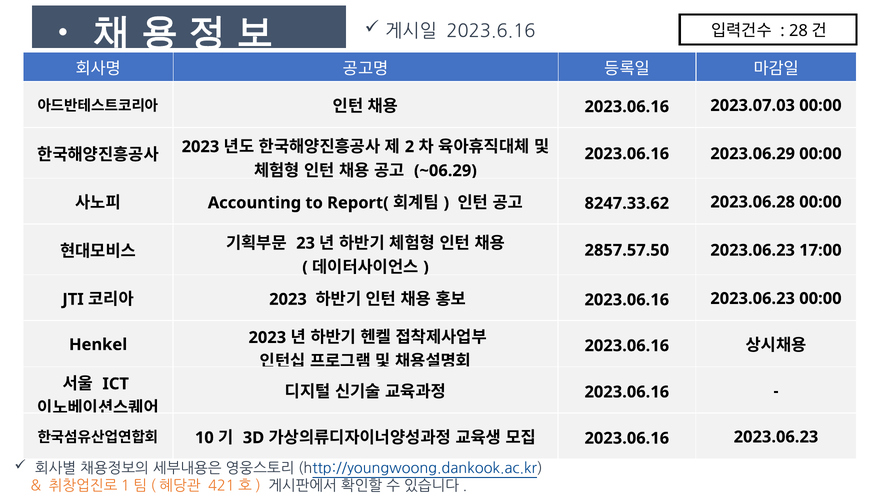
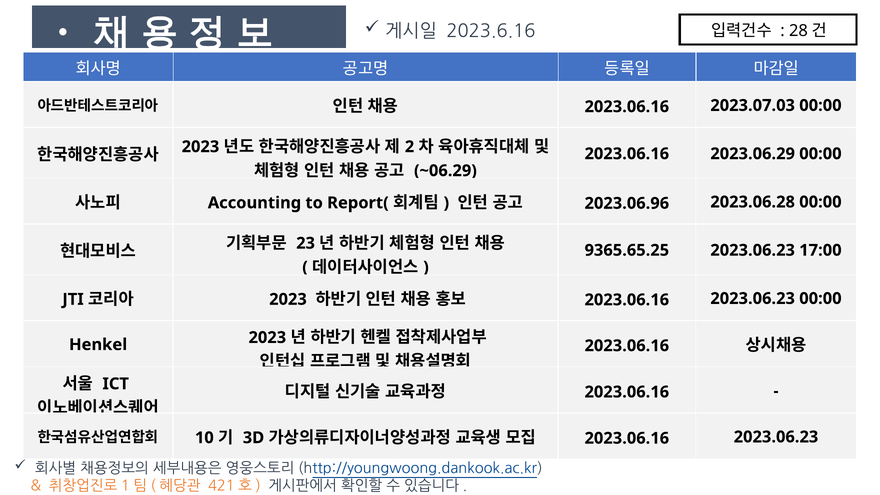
8247.33.62: 8247.33.62 -> 2023.06.96 (627, 203)
2857.57.50: 2857.57.50 -> 9365.65.25 (627, 250)
